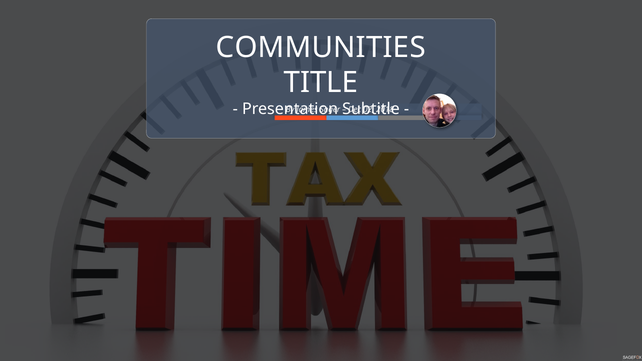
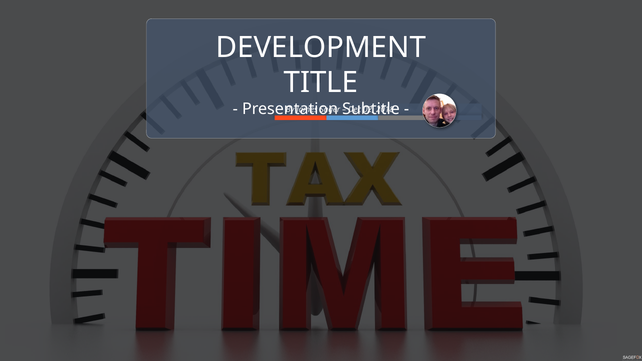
COMMUNITIES: COMMUNITIES -> DEVELOPMENT (321, 47)
